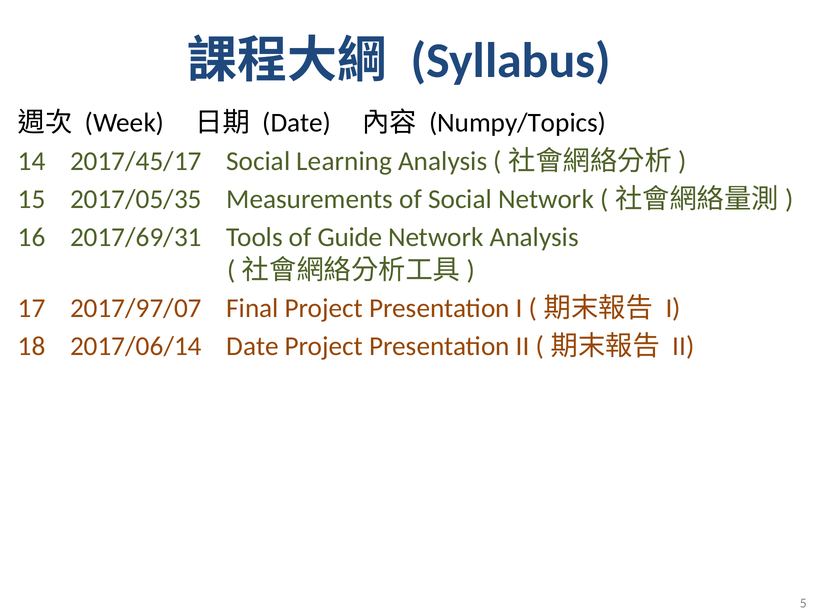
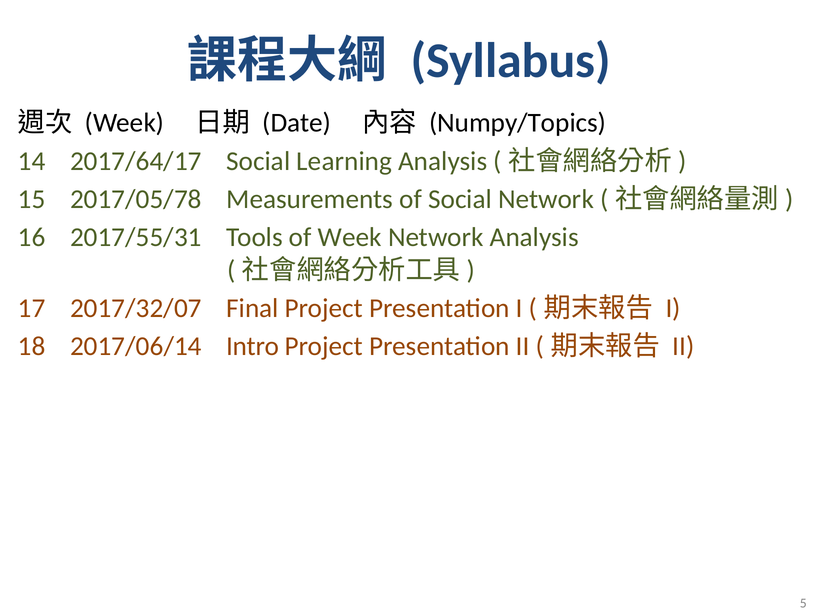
2017/45/17: 2017/45/17 -> 2017/64/17 (136, 161)
2017/05/35: 2017/05/35 -> 2017/05/78 (136, 199)
2017/69/31: 2017/69/31 -> 2017/55/31 (136, 238)
of Guide: Guide -> Week (350, 238)
2017/97/07: 2017/97/07 -> 2017/32/07 (136, 308)
2017/06/14 Date: Date -> Intro (253, 347)
